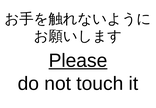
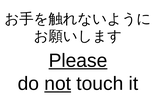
not underline: none -> present (58, 84)
